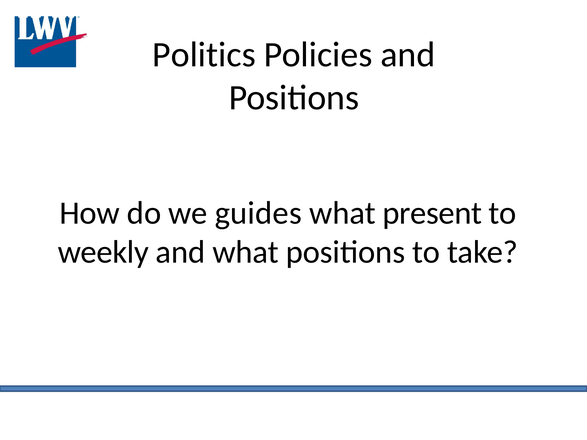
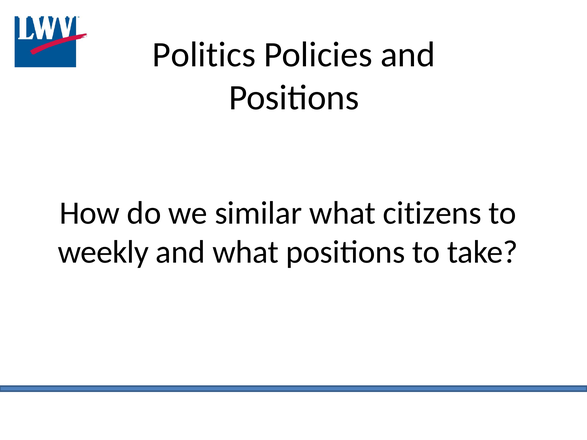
guides: guides -> similar (258, 213)
present: present -> citizens (432, 213)
